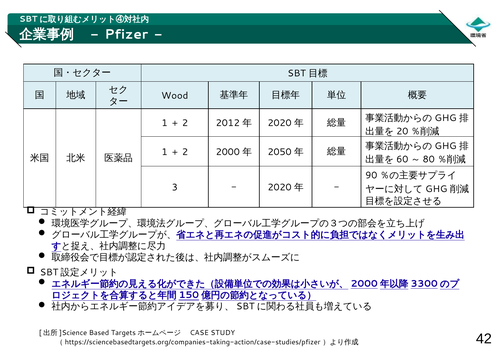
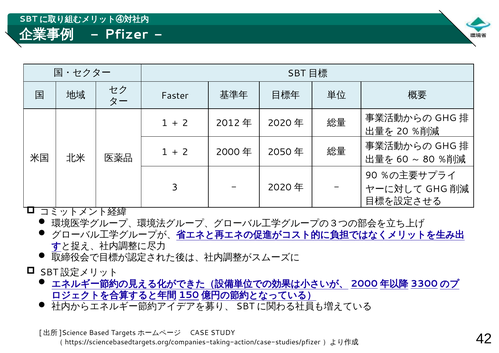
Wood: Wood -> Faster (175, 96)
